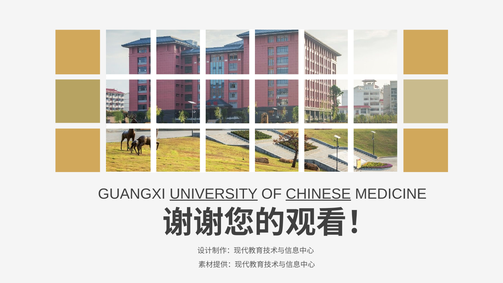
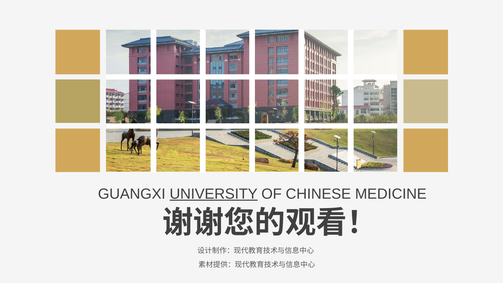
CHINESE underline: present -> none (318, 194)
